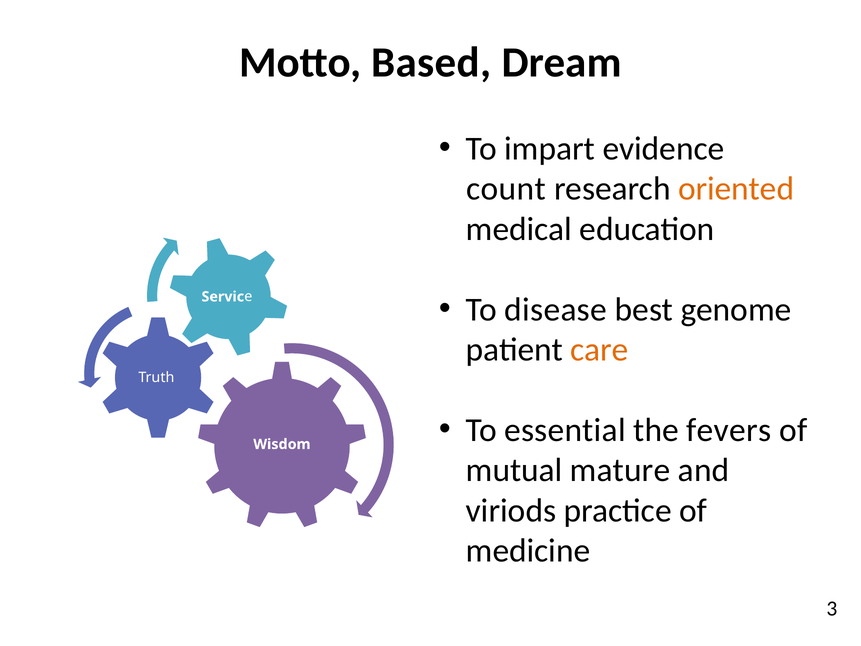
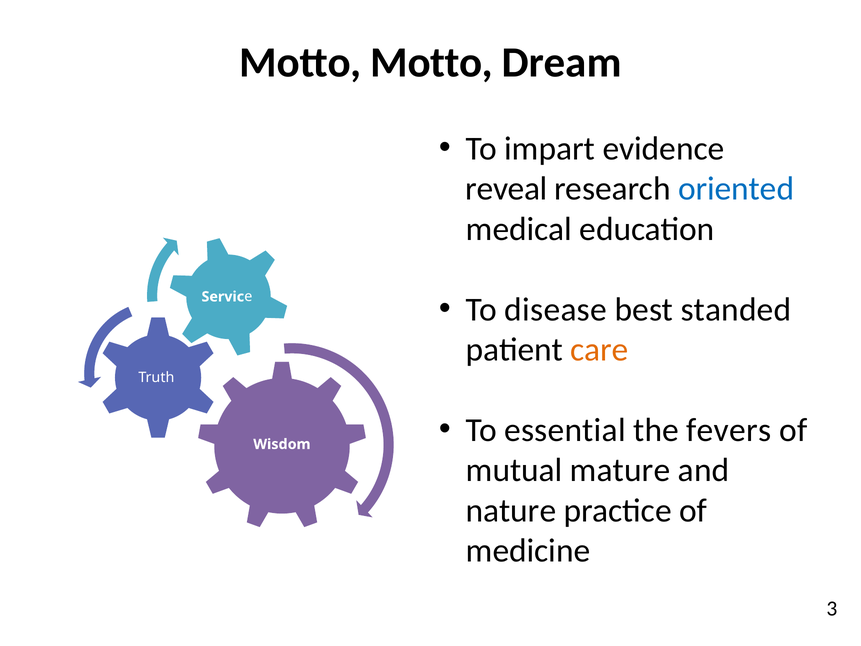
Motto Based: Based -> Motto (432, 63)
count: count -> reveal (506, 189)
oriented colour: orange -> blue (736, 189)
genome: genome -> standed (736, 309)
viriods: viriods -> nature (511, 510)
